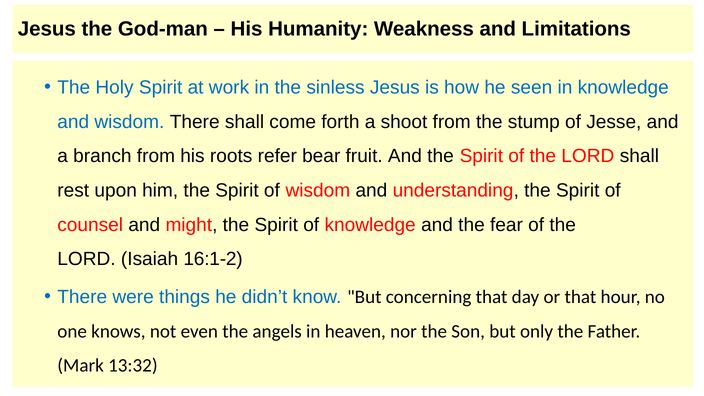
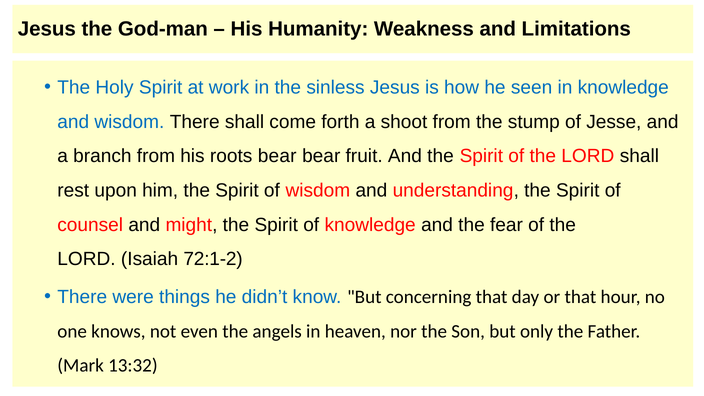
roots refer: refer -> bear (277, 156)
16:1-2: 16:1-2 -> 72:1-2 (213, 259)
